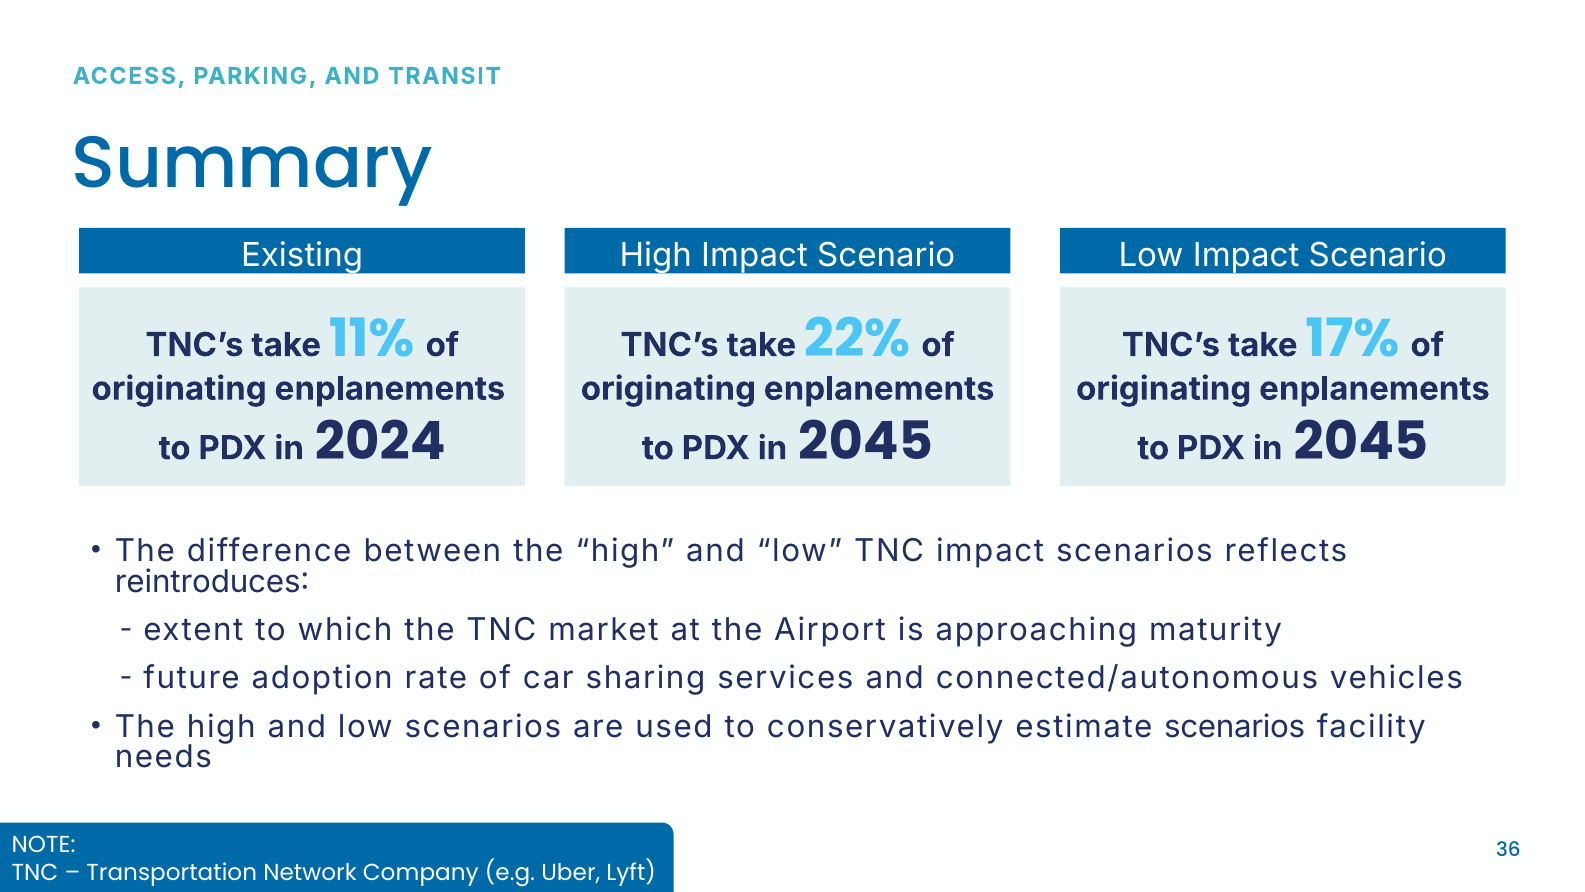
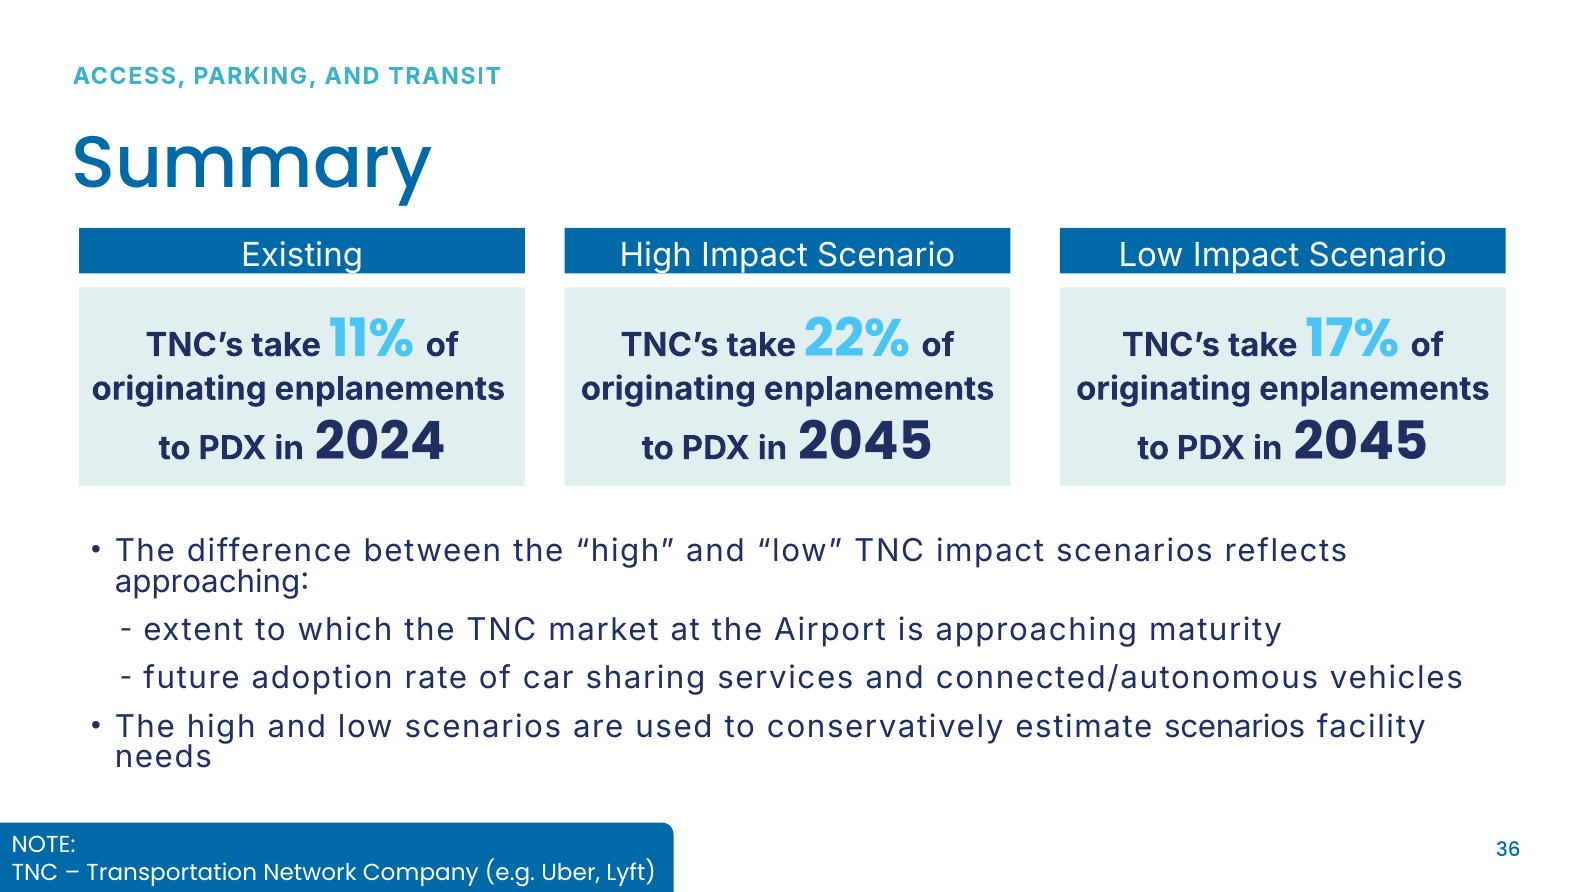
reintroduces: reintroduces -> approaching (212, 582)
